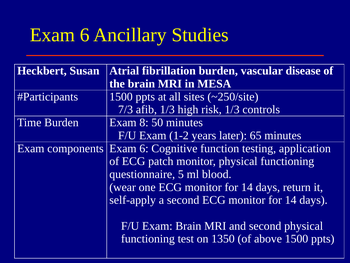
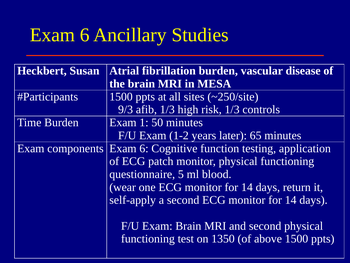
7/3: 7/3 -> 9/3 (126, 109)
8: 8 -> 1 (144, 122)
